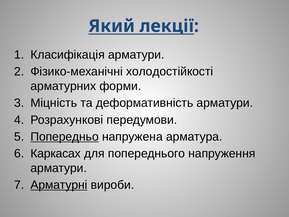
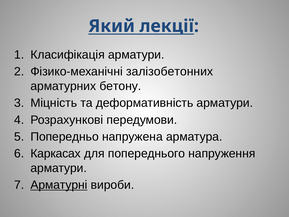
холодостійкості: холодостійкості -> залізобетонних (170, 72)
форми: форми -> бетону (120, 86)
Попередньо underline: present -> none (65, 137)
